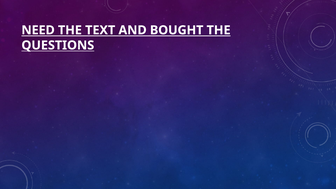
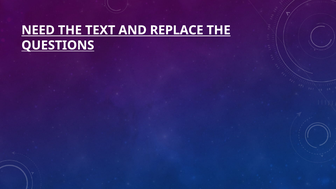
BOUGHT: BOUGHT -> REPLACE (177, 30)
